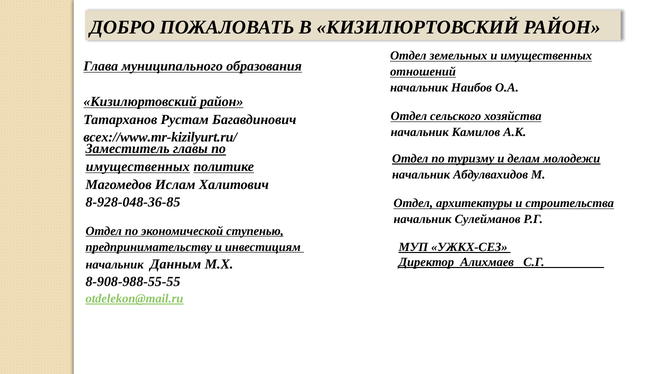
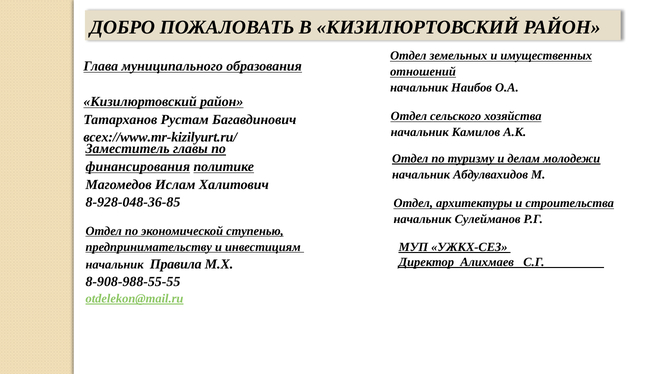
имущественных: имущественных -> финансирования (138, 167)
Данным: Данным -> Правила (176, 264)
